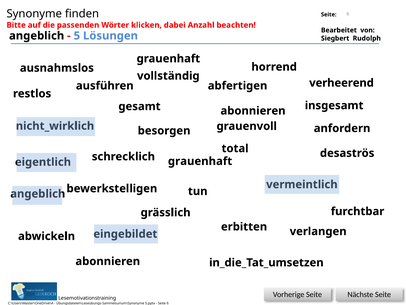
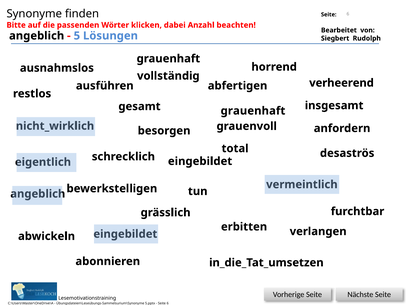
abonnieren: abonnieren -> grauenhaft (253, 111)
grauenhaft: grauenhaft -> eingebildet (200, 161)
